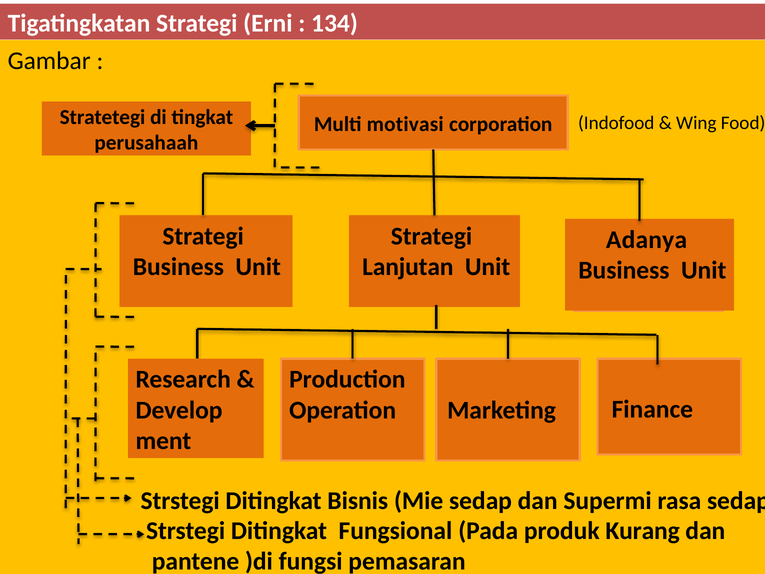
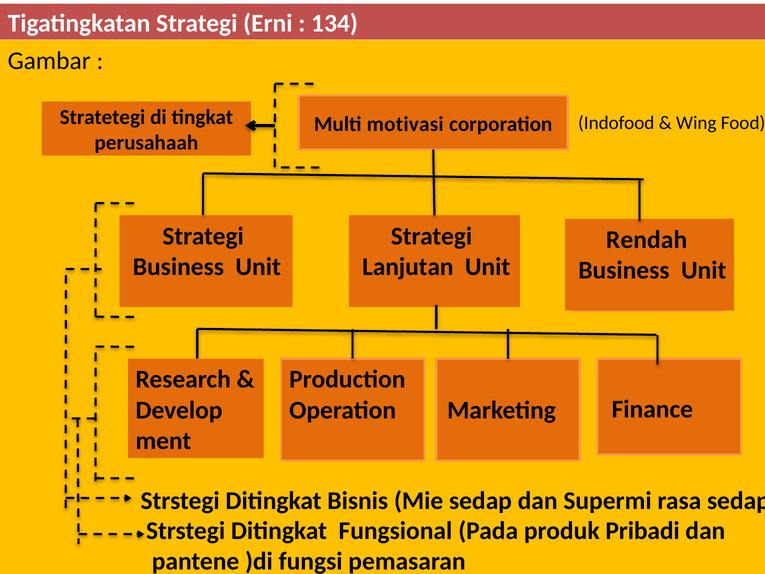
Adanya: Adanya -> Rendah (647, 240)
Kurang: Kurang -> Pribadi (643, 531)
